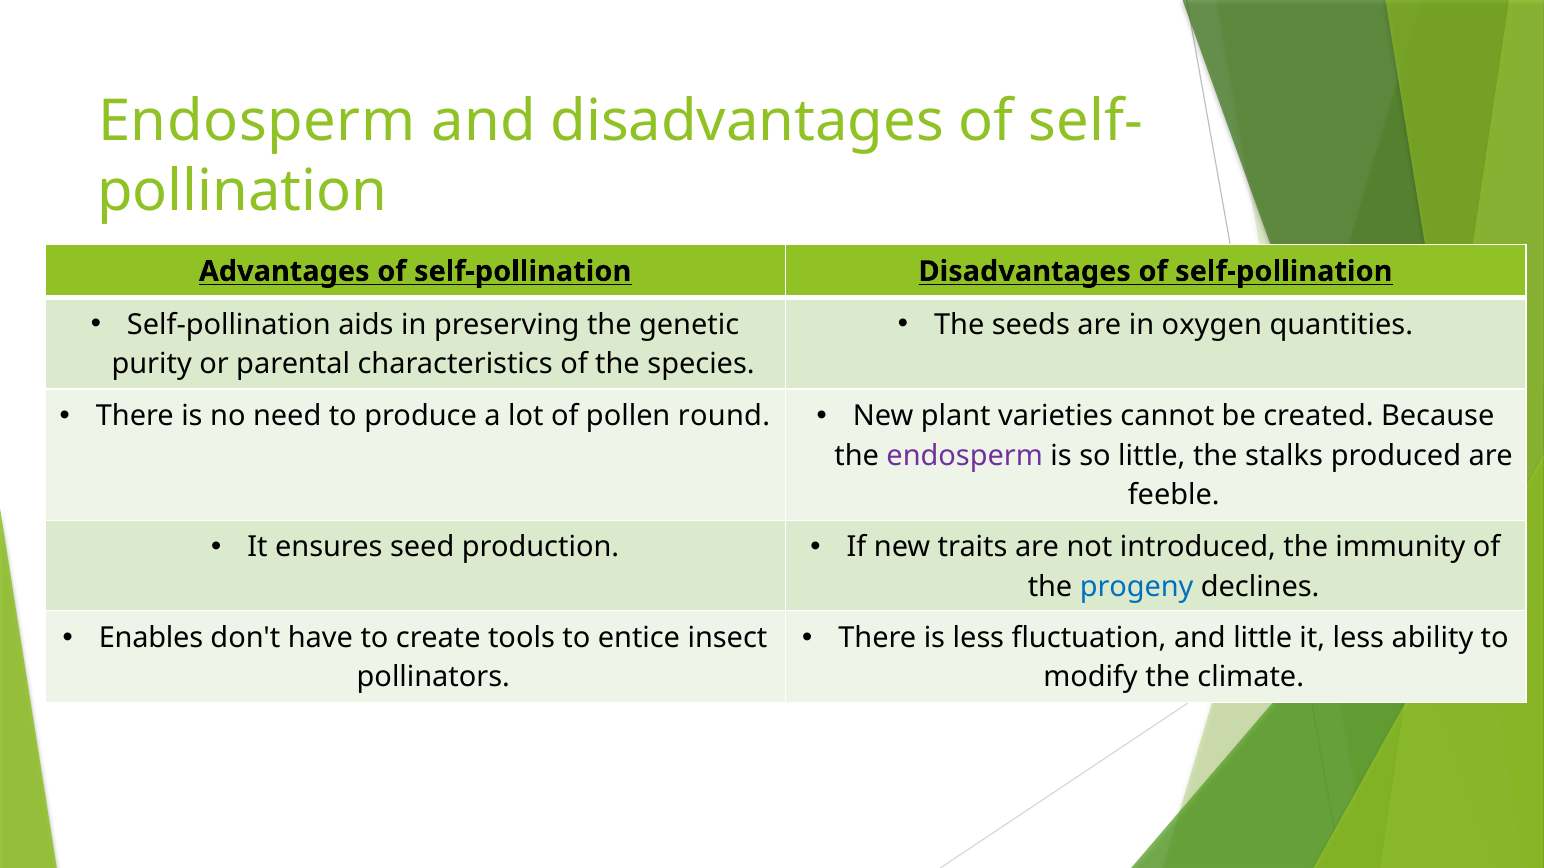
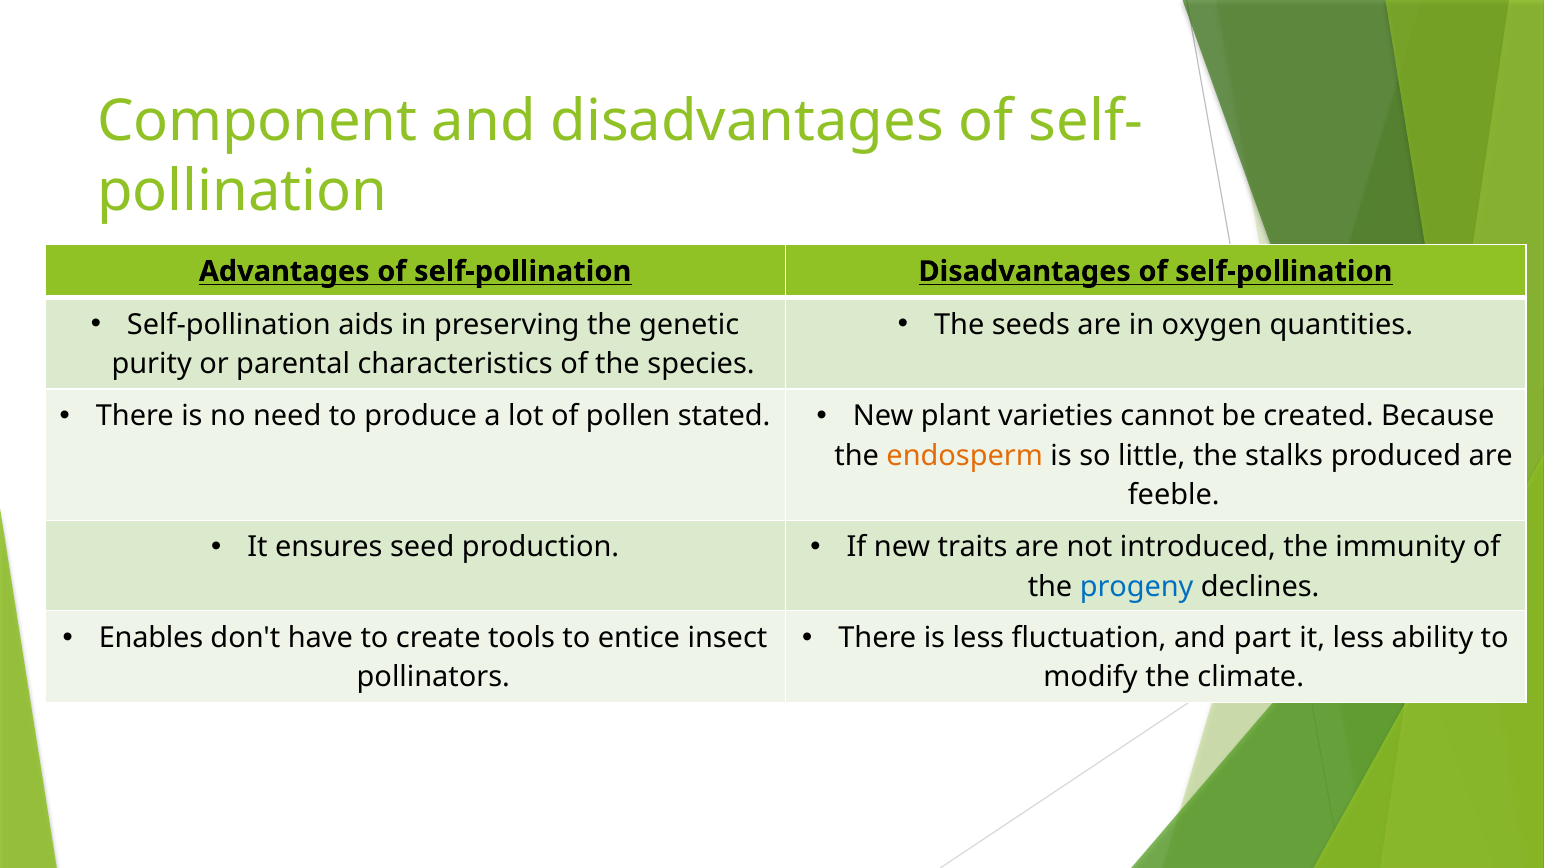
Endosperm: Endosperm -> Component (257, 122)
round: round -> stated (724, 416)
endosperm colour: purple -> orange (965, 456)
and little: little -> part (1263, 638)
